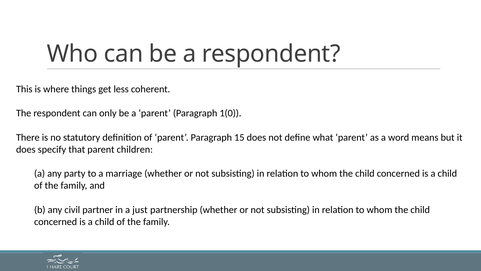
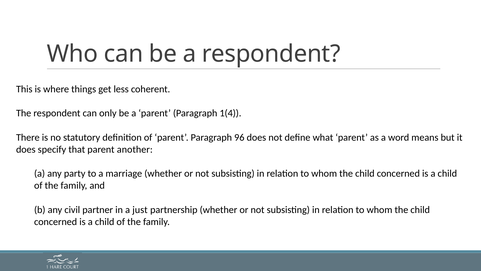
1(0: 1(0 -> 1(4 (230, 113)
15: 15 -> 96 (239, 137)
children: children -> another (135, 149)
